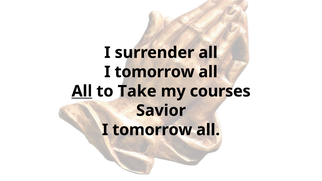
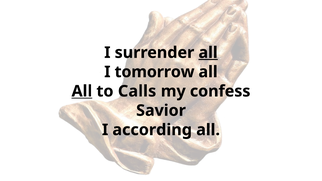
all underline: none -> present (208, 53)
Take: Take -> Calls (137, 91)
courses: courses -> confess (220, 91)
tomorrow: tomorrow -> according (152, 130)
